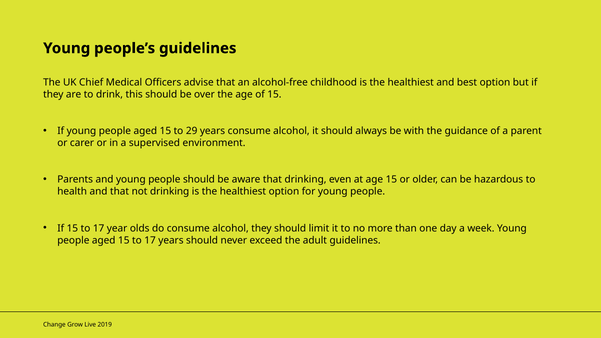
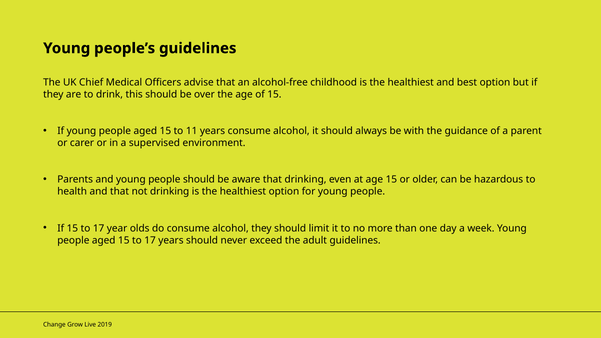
29: 29 -> 11 (192, 131)
